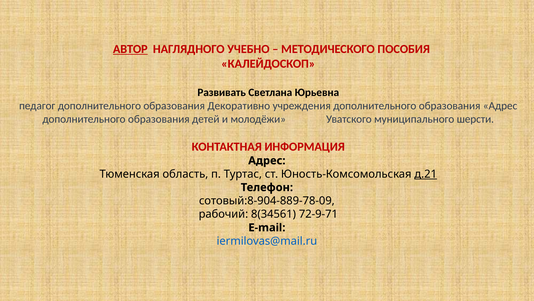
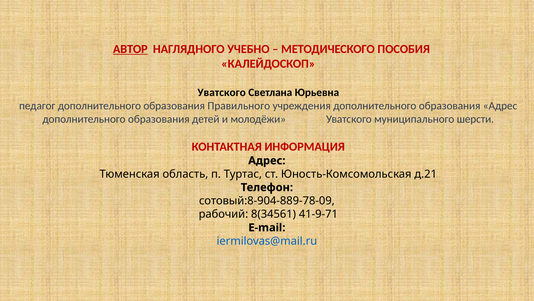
Развивать: Развивать -> Уватского (222, 92)
Декоративно: Декоративно -> Правильного (239, 106)
д.21 underline: present -> none (426, 174)
72-9-71: 72-9-71 -> 41-9-71 (318, 214)
